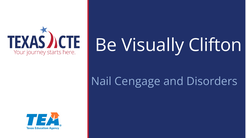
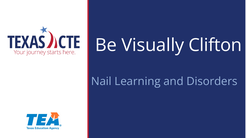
Cengage: Cengage -> Learning (138, 82)
